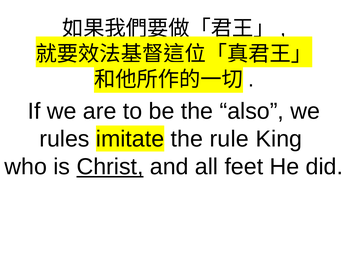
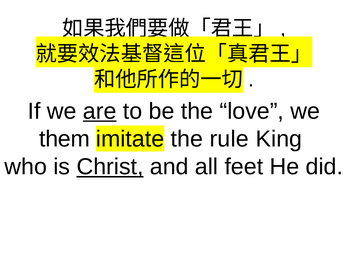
are underline: none -> present (100, 111)
also: also -> love (252, 111)
rules: rules -> them (65, 139)
